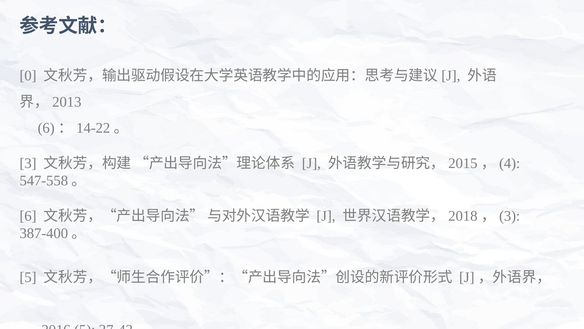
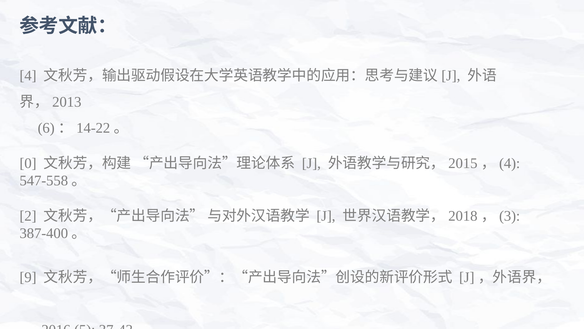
0: 0 -> 4 (28, 75)
3: 3 -> 0 (28, 163)
6: 6 -> 2 (28, 216)
5: 5 -> 9 (28, 277)
